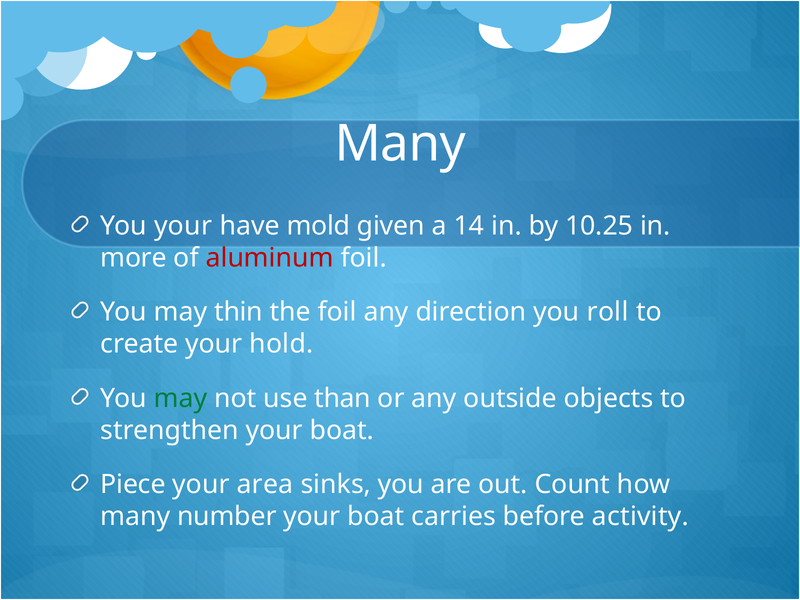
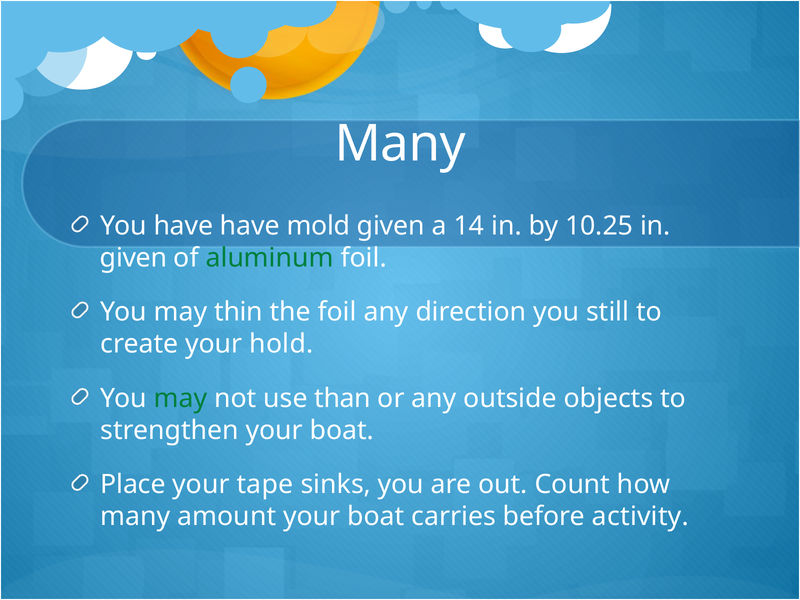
You your: your -> have (183, 226)
more: more -> given (134, 258)
aluminum colour: red -> green (270, 258)
roll: roll -> still (608, 312)
Piece: Piece -> Place (133, 484)
area: area -> tape (265, 484)
number: number -> amount (227, 516)
